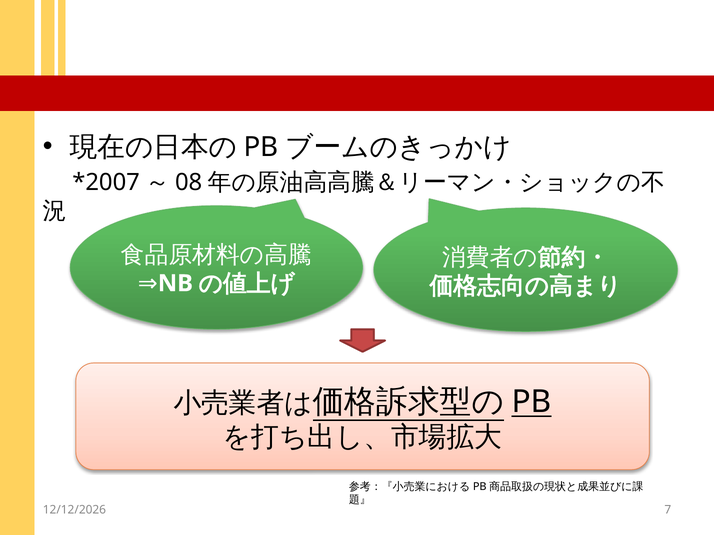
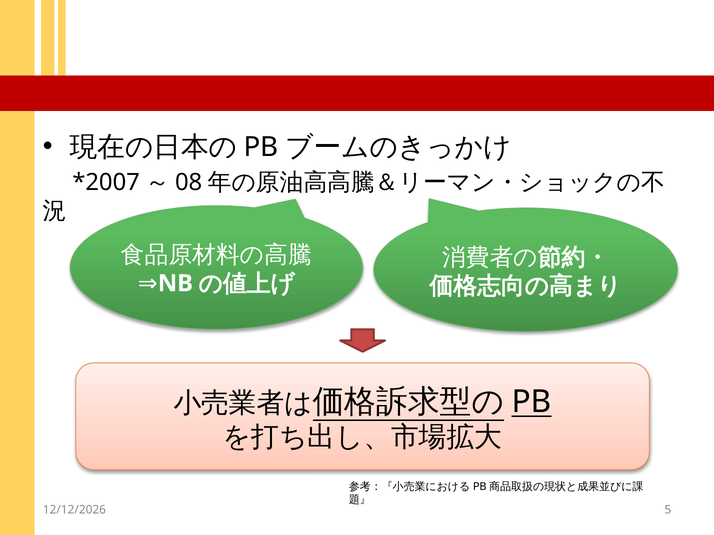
7: 7 -> 5 (668, 510)
